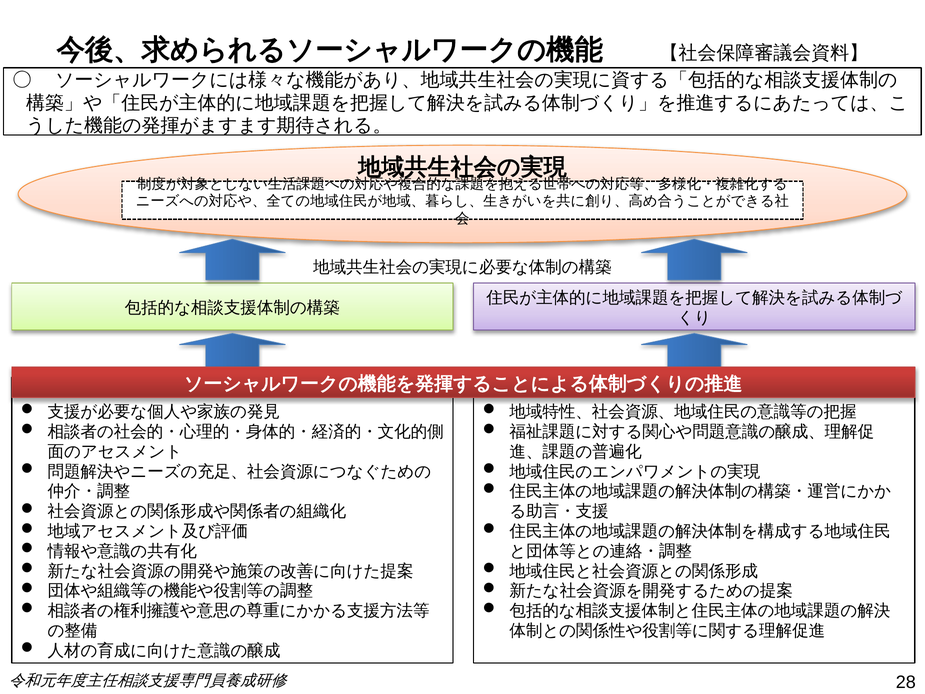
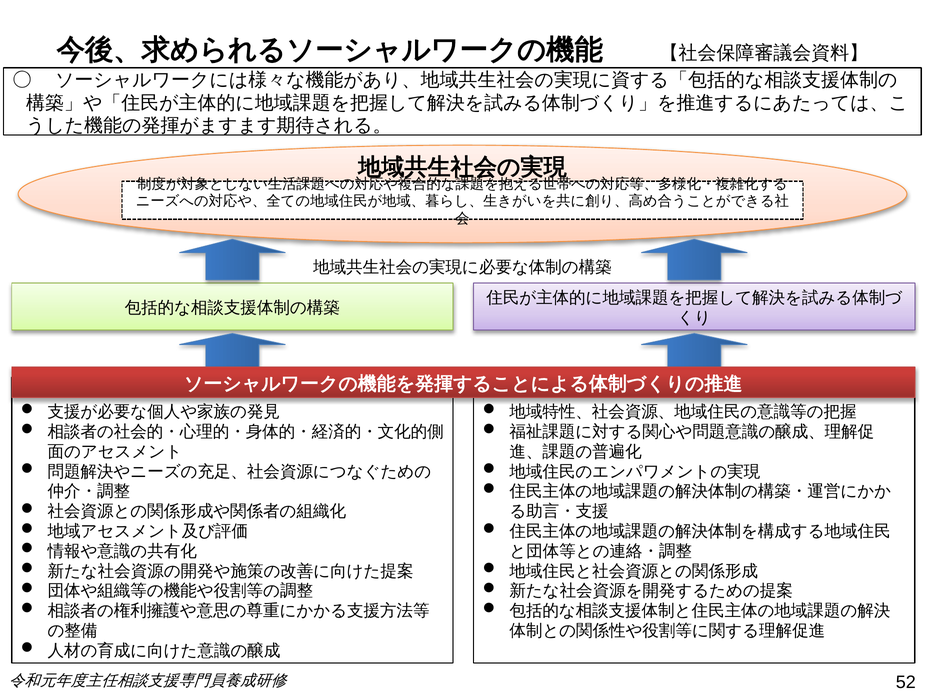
28: 28 -> 52 (906, 682)
